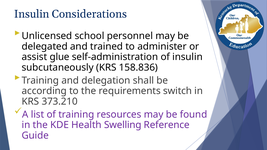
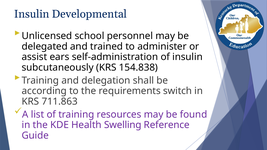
Considerations: Considerations -> Developmental (89, 14)
glue: glue -> ears (60, 57)
158.836: 158.836 -> 154.838 (138, 68)
373.210: 373.210 -> 711.863 (60, 102)
